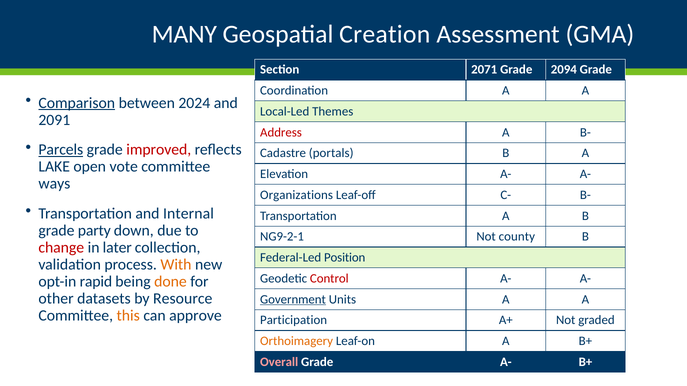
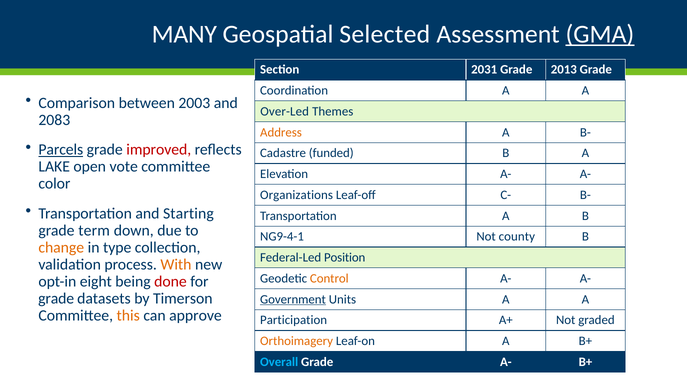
Creation: Creation -> Selected (385, 34)
GMA underline: none -> present (600, 34)
2071: 2071 -> 2031 (484, 70)
2094: 2094 -> 2013 (564, 70)
Comparison underline: present -> none (77, 103)
2024: 2024 -> 2003 (194, 103)
Local-Led: Local-Led -> Over-Led (285, 112)
2091: 2091 -> 2083 (54, 120)
Address colour: red -> orange (281, 132)
portals: portals -> funded (331, 153)
ways: ways -> color (54, 184)
Internal: Internal -> Starting (188, 214)
party: party -> term (94, 231)
NG9-2-1: NG9-2-1 -> NG9-4-1 (282, 237)
change colour: red -> orange (61, 248)
later: later -> type (117, 248)
Control colour: red -> orange (329, 279)
rapid: rapid -> eight (96, 282)
done colour: orange -> red (170, 282)
other: other -> grade (56, 299)
Resource: Resource -> Timerson (183, 299)
Overall colour: pink -> light blue (279, 362)
